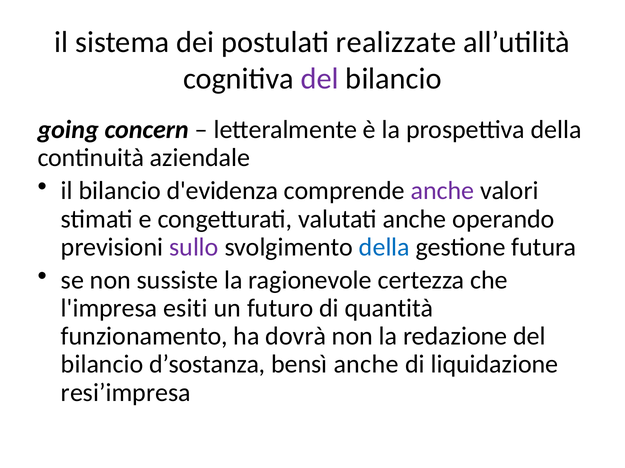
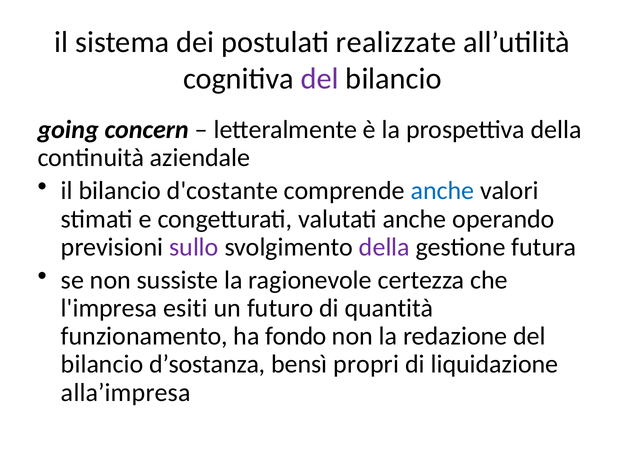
d'evidenza: d'evidenza -> d'costante (222, 191)
anche colour: purple -> blue (442, 191)
della colour: blue -> purple (384, 247)
dovrà: dovrà -> fondo (296, 337)
bensì anche: anche -> propri (366, 365)
resi’impresa: resi’impresa -> alla’impresa (126, 393)
